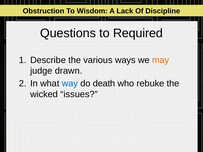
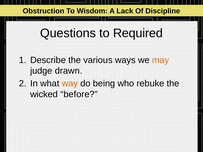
way colour: blue -> orange (70, 84)
death: death -> being (104, 84)
issues: issues -> before (79, 94)
